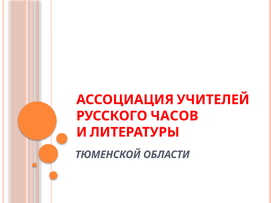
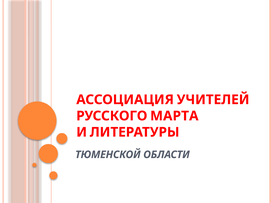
ЧАСОВ: ЧАСОВ -> МАРТА (174, 116)
